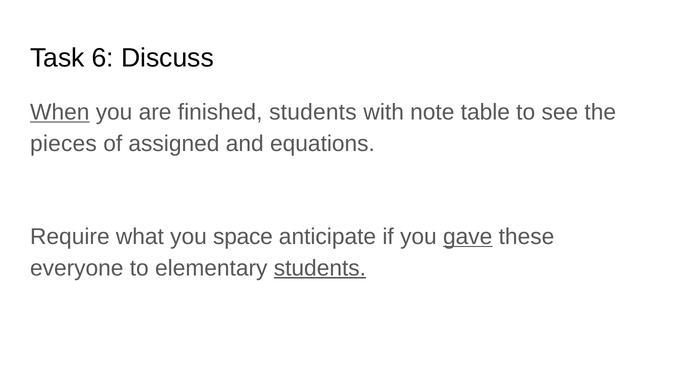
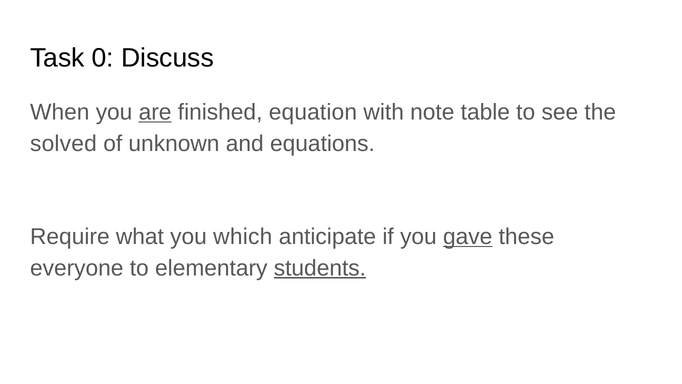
6: 6 -> 0 (103, 58)
When underline: present -> none (60, 112)
are underline: none -> present (155, 112)
finished students: students -> equation (313, 112)
pieces: pieces -> solved (63, 143)
assigned: assigned -> unknown (174, 143)
space: space -> which (243, 236)
